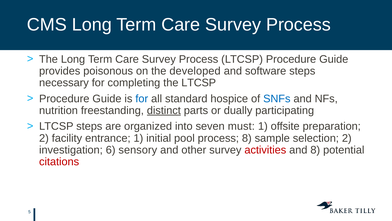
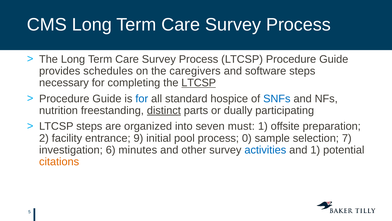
poisonous: poisonous -> schedules (108, 71)
developed: developed -> caregivers (195, 71)
LTCSP underline: none -> present (199, 83)
entrance 1: 1 -> 9 (138, 138)
process 8: 8 -> 0 (247, 138)
selection 2: 2 -> 7 (347, 138)
sensory: sensory -> minutes (138, 150)
activities colour: red -> blue (265, 150)
and 8: 8 -> 1 (315, 150)
citations colour: red -> orange (59, 161)
